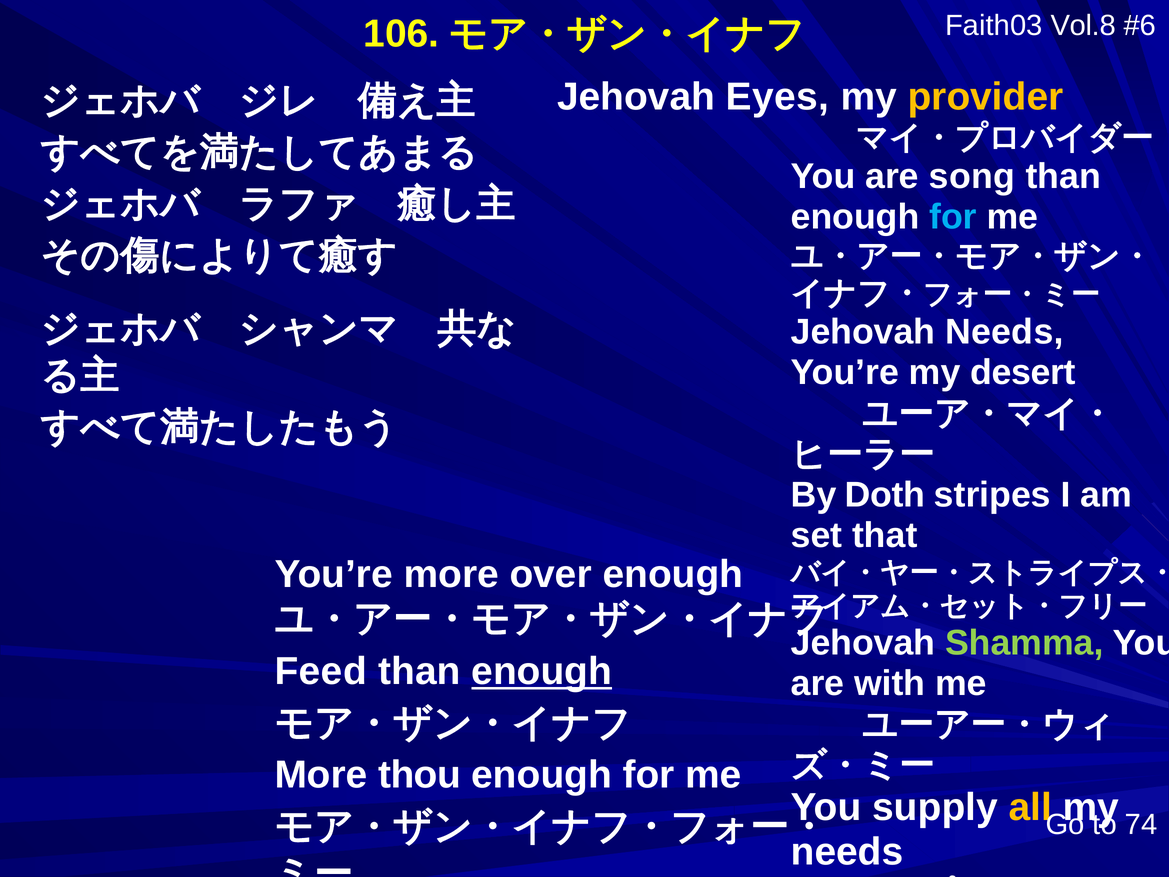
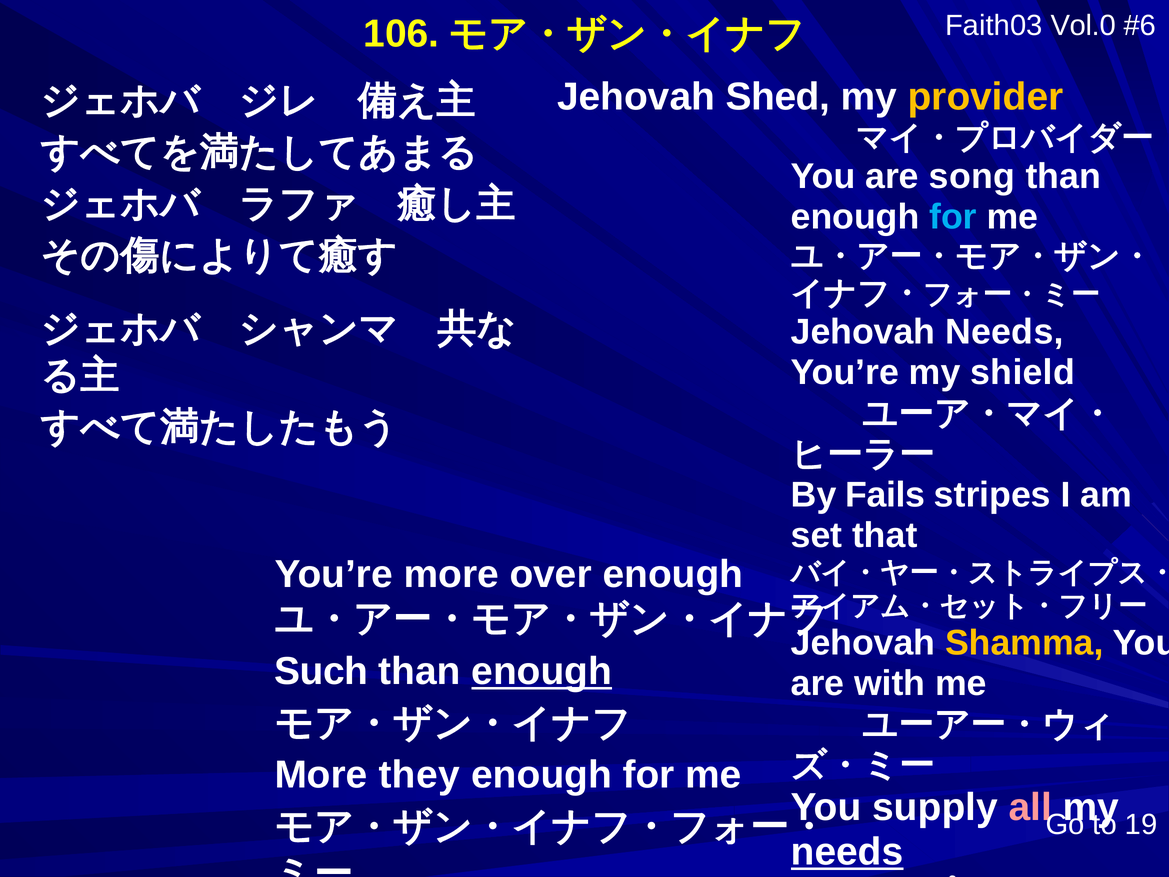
Vol.8: Vol.8 -> Vol.0 (1083, 26)
Eyes: Eyes -> Shed (778, 97)
desert: desert -> shield (1023, 373)
Doth: Doth -> Fails (885, 495)
Shamma colour: light green -> yellow (1024, 643)
Feed: Feed -> Such (321, 671)
thou: thou -> they (419, 775)
all colour: yellow -> pink (1030, 807)
74: 74 -> 19 (1141, 824)
needs underline: none -> present (847, 852)
